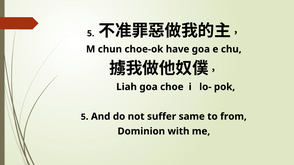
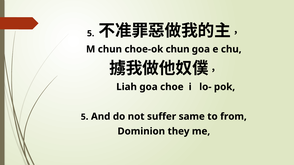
choe-ok have: have -> chun (178, 49)
with: with -> they (179, 132)
